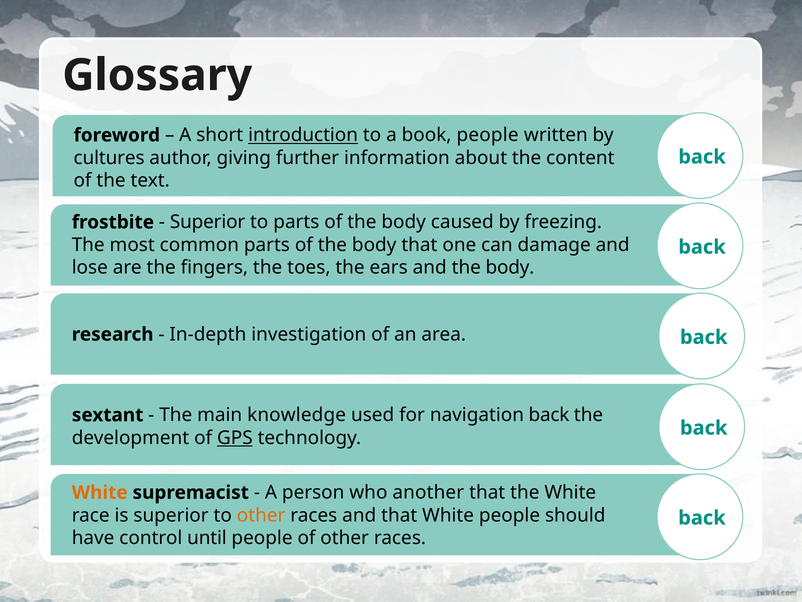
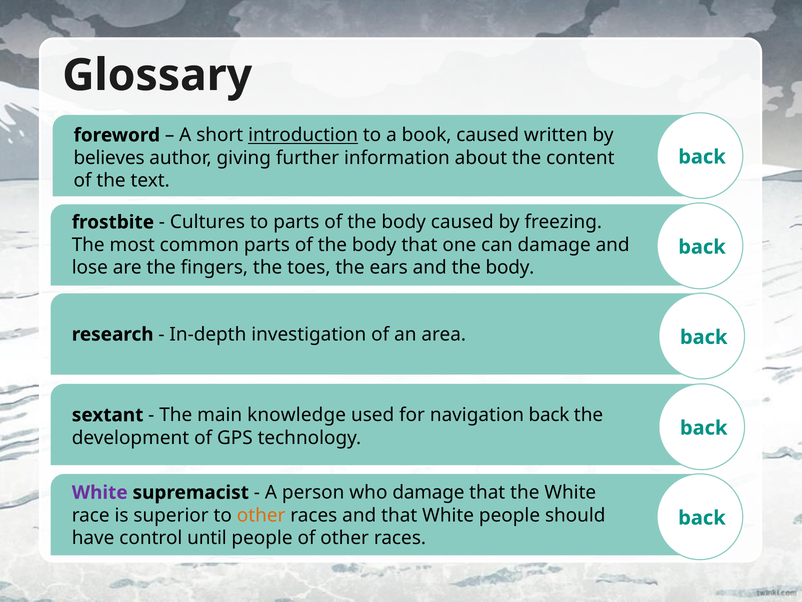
book people: people -> caused (488, 135)
cultures: cultures -> believes (109, 158)
Superior: Superior -> Cultures (207, 222)
GPS underline: present -> none (235, 437)
White colour: orange -> purple (100, 492)
who another: another -> damage (428, 492)
